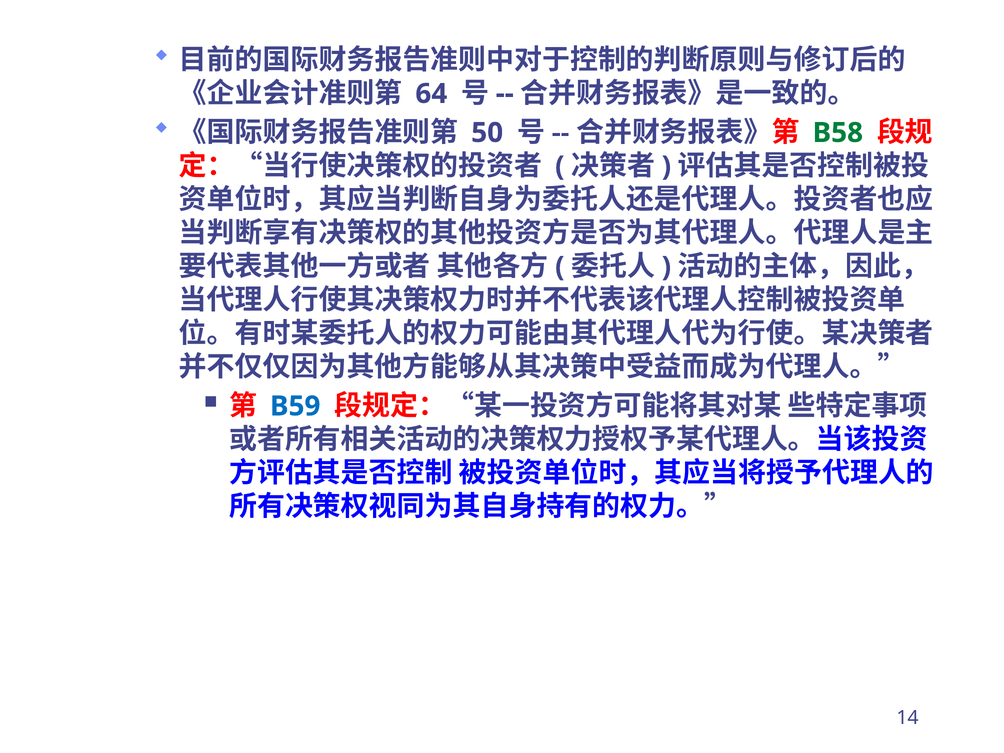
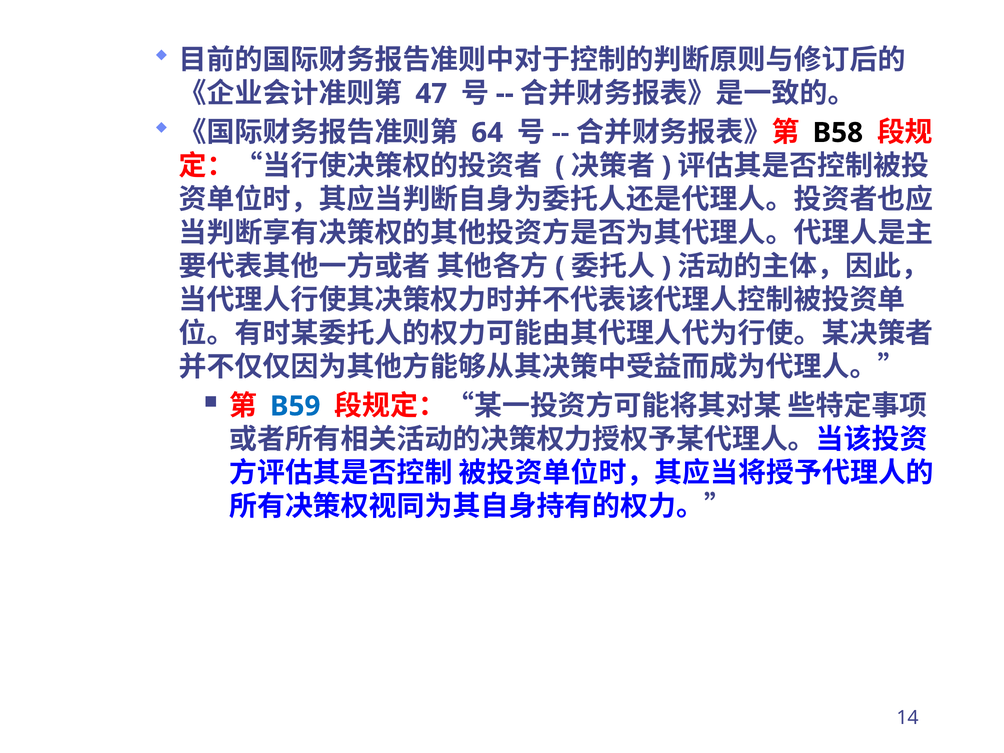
64: 64 -> 47 (431, 94)
50: 50 -> 64 (487, 133)
B58 colour: green -> black (838, 133)
